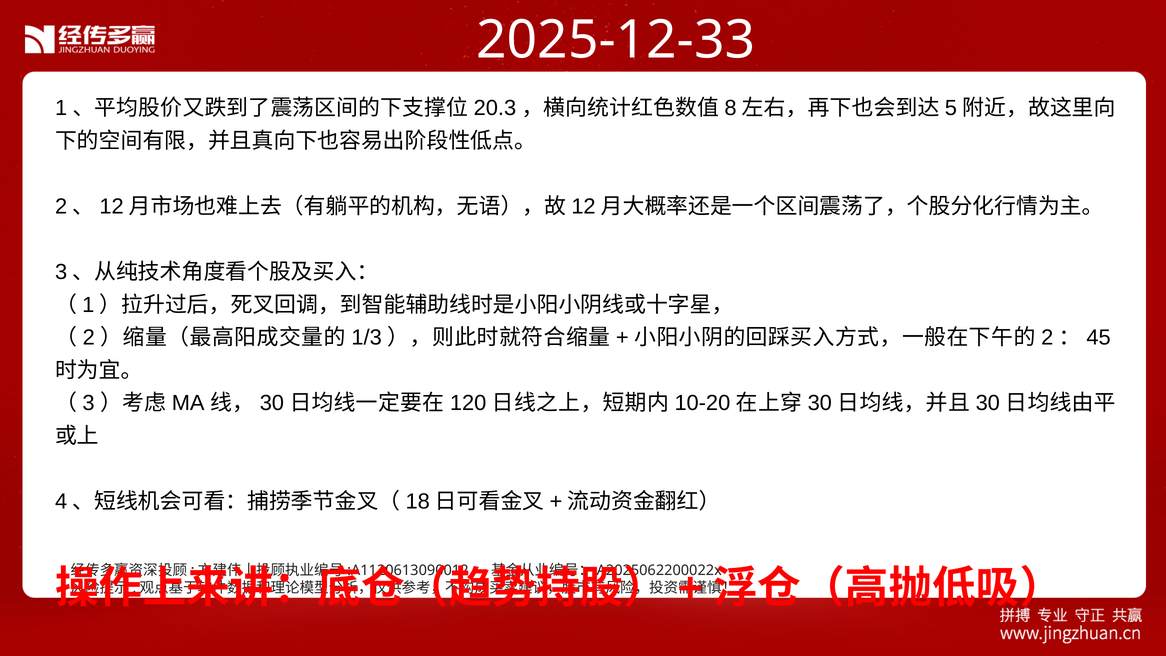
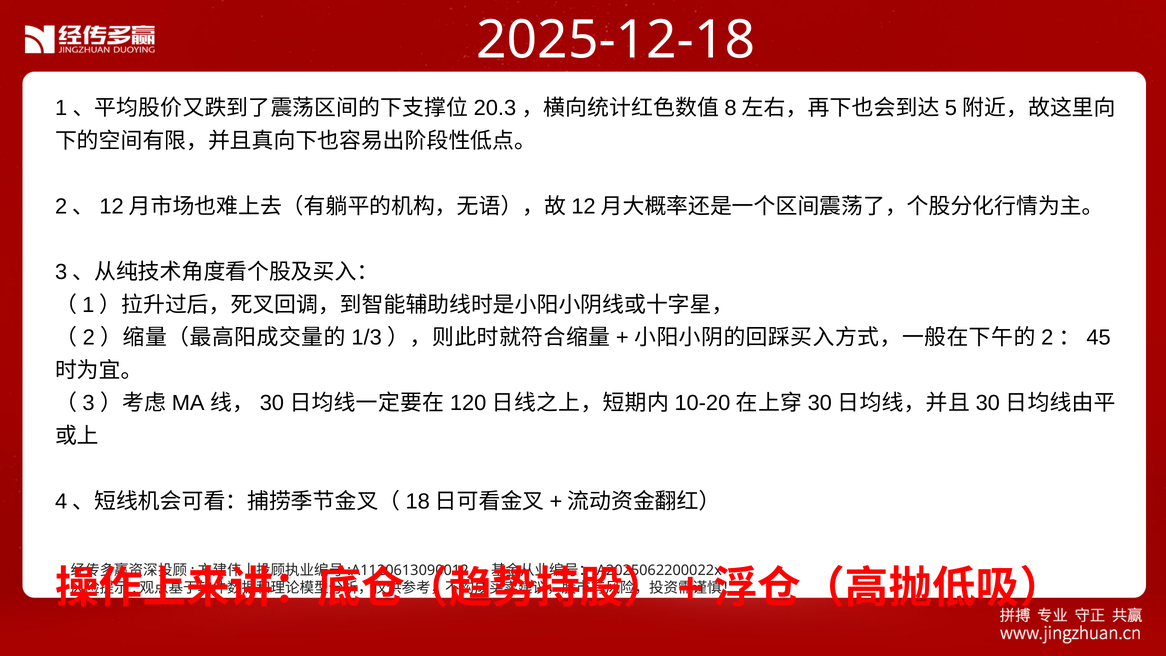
2025-12-33: 2025-12-33 -> 2025-12-18 (616, 40)
